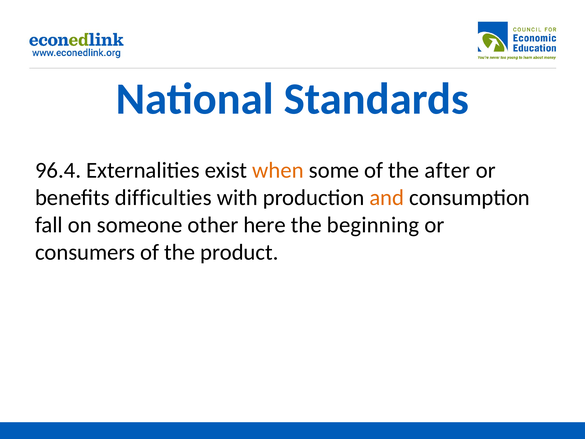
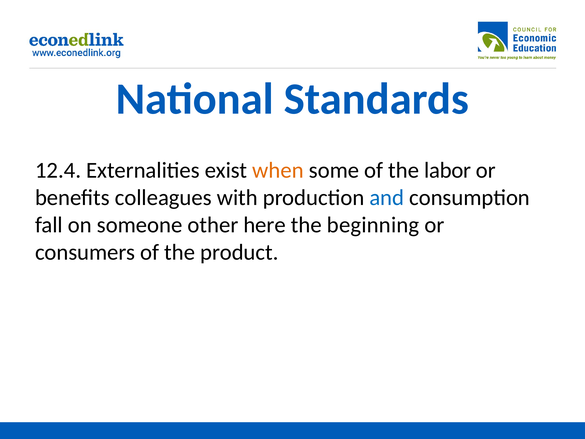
96.4: 96.4 -> 12.4 (58, 170)
after: after -> labor (448, 170)
difficulties: difficulties -> colleagues (163, 198)
and colour: orange -> blue (387, 198)
